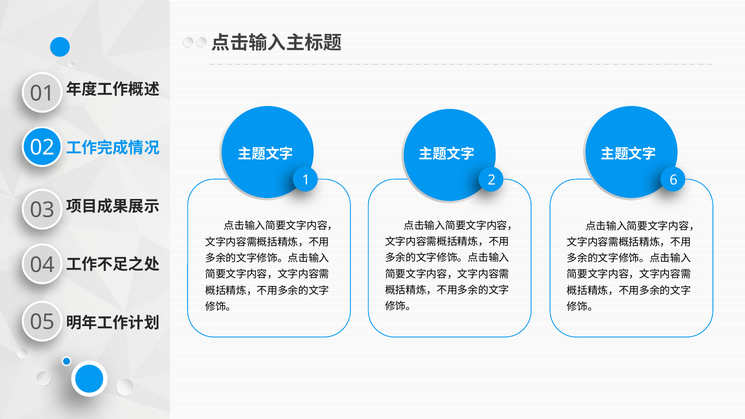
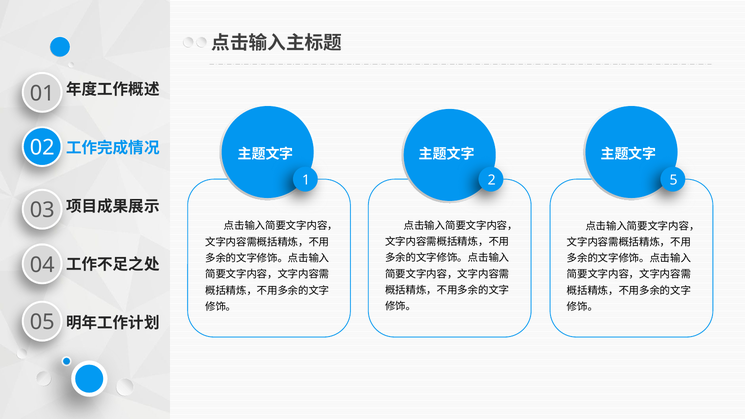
6: 6 -> 5 (674, 180)
